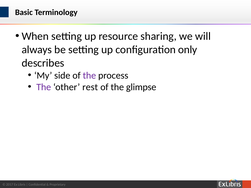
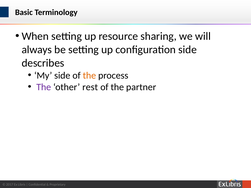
configuration only: only -> side (188, 50)
the colour: purple -> orange (89, 76)
glimpse: glimpse -> partner (141, 87)
